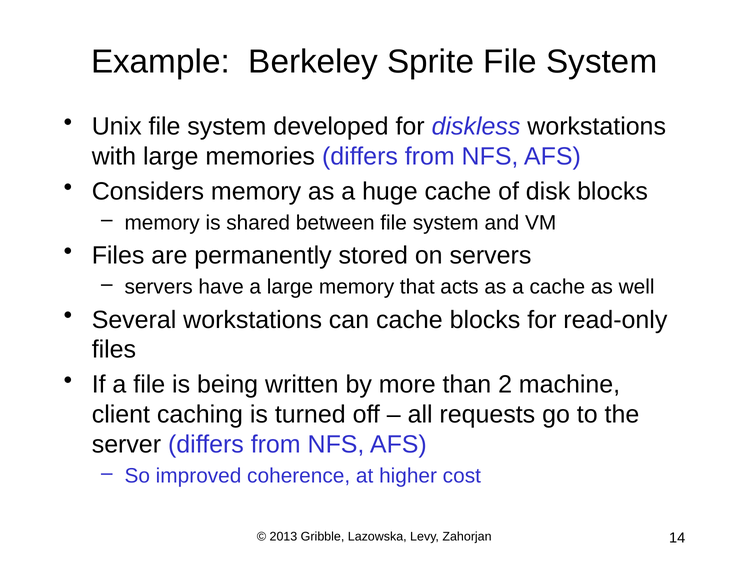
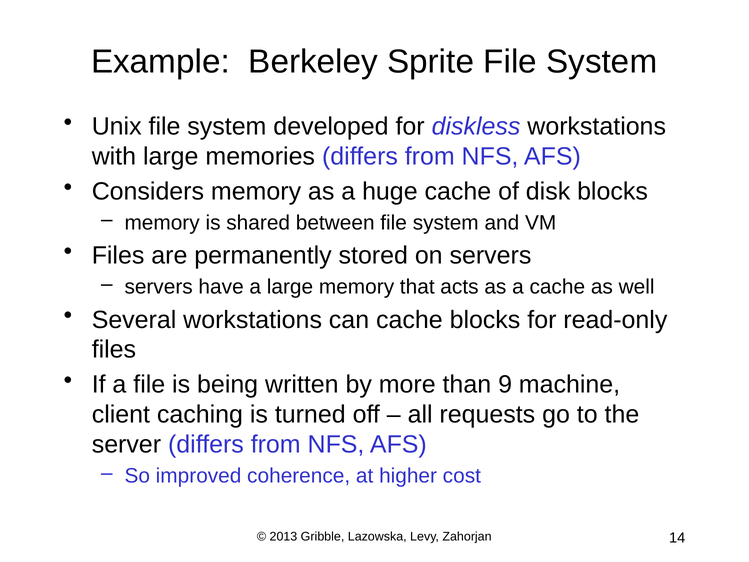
2: 2 -> 9 (505, 385)
